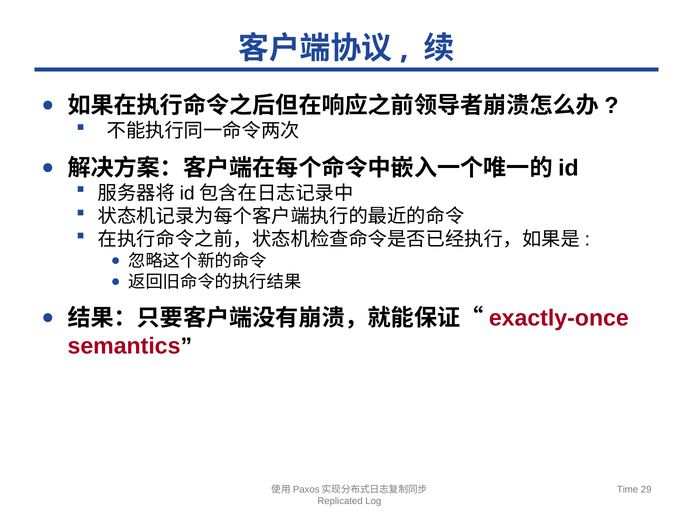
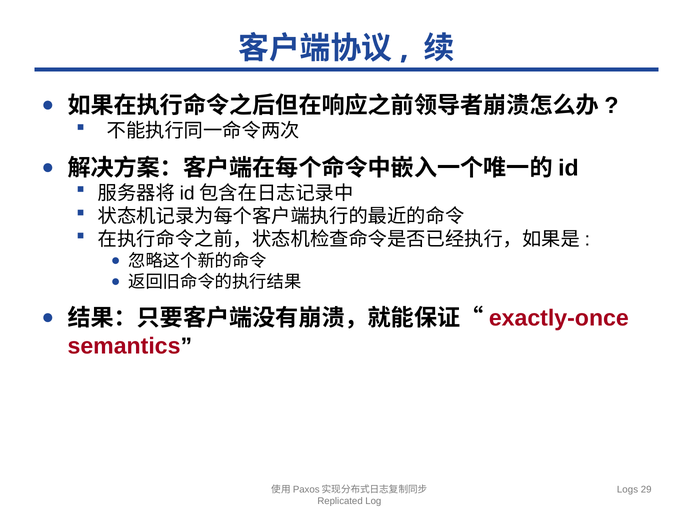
Time: Time -> Logs (628, 489)
